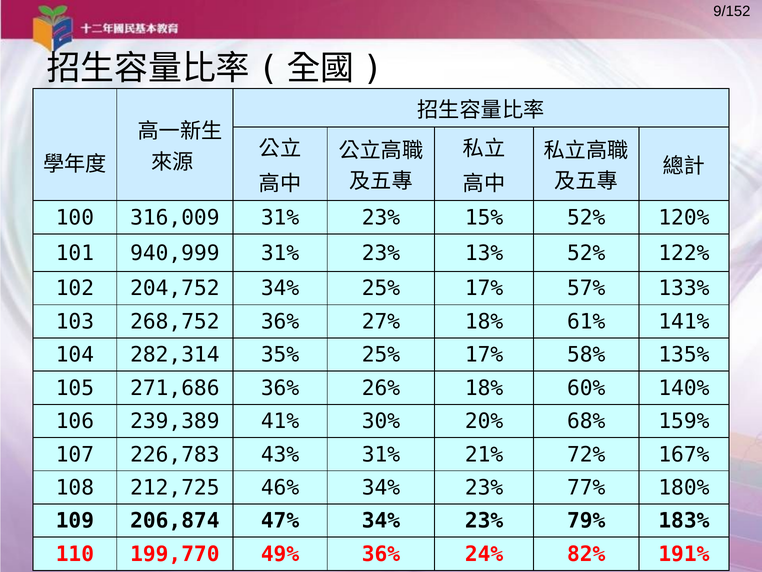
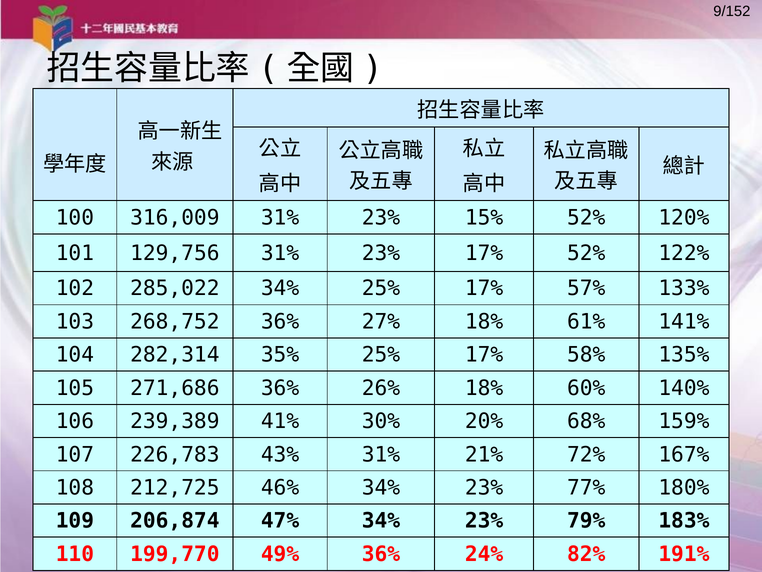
940,999: 940,999 -> 129,756 (175, 253)
23% 13%: 13% -> 17% (484, 253)
204,752: 204,752 -> 285,022 (175, 288)
